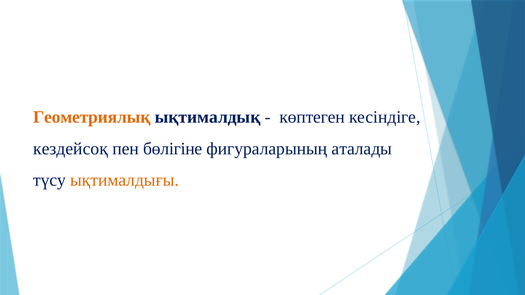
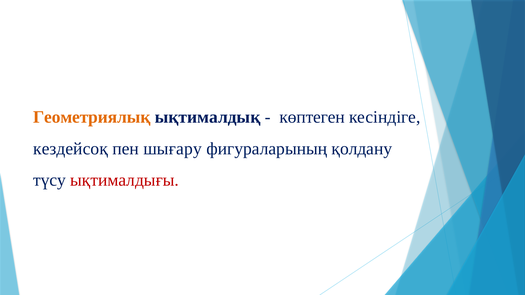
бөлігіне: бөлігіне -> шығару (173, 149)
аталады: аталады -> қолдану (362, 149)
ықтималдығы colour: orange -> red (125, 180)
